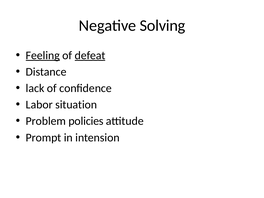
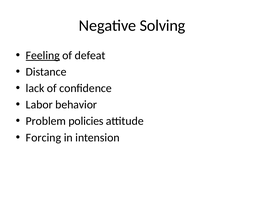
defeat underline: present -> none (90, 55)
situation: situation -> behavior (76, 105)
Prompt: Prompt -> Forcing (43, 138)
